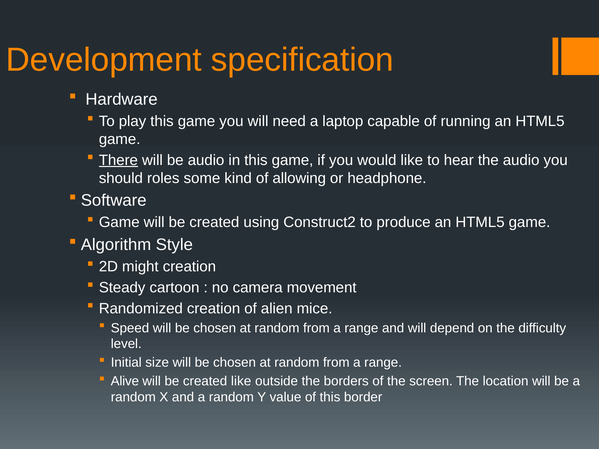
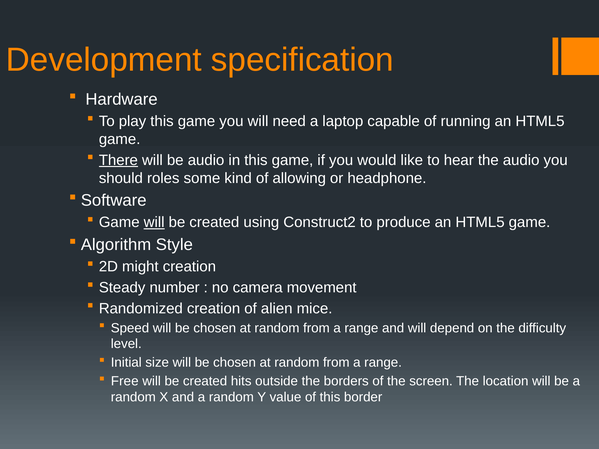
will underline: none -> present (154, 222)
cartoon: cartoon -> number (175, 288)
Alive: Alive -> Free (125, 381)
created like: like -> hits (241, 381)
